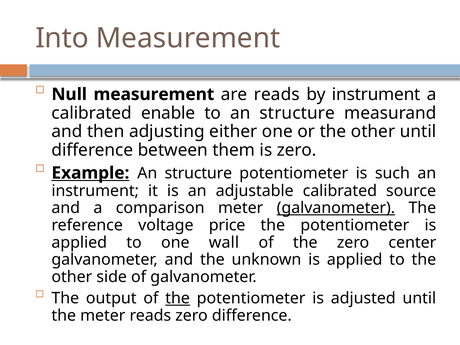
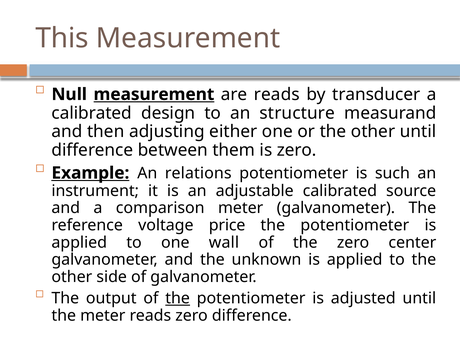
Into: Into -> This (62, 38)
measurement underline: none -> present (154, 94)
by instrument: instrument -> transducer (376, 94)
enable: enable -> design (168, 113)
structure: structure -> relations (198, 173)
galvanometer underline: present -> none (336, 208)
